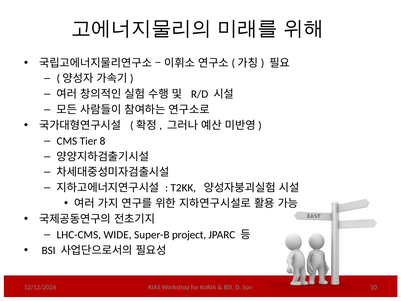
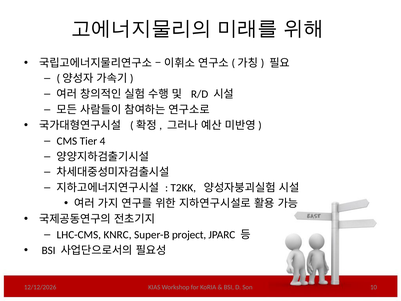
8: 8 -> 4 (103, 141)
WIDE: WIDE -> KNRC (118, 235)
